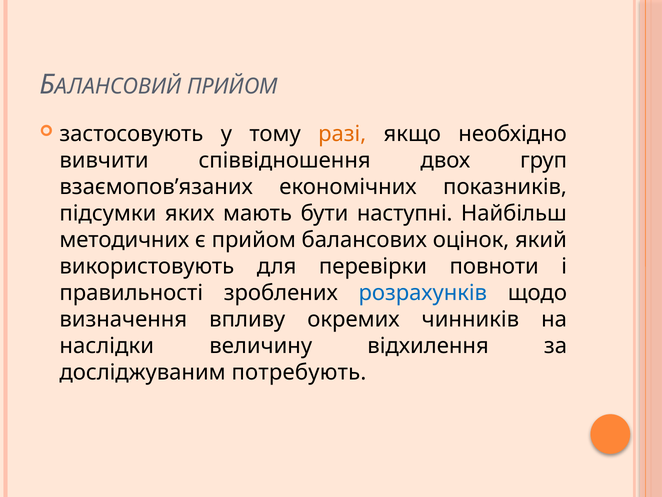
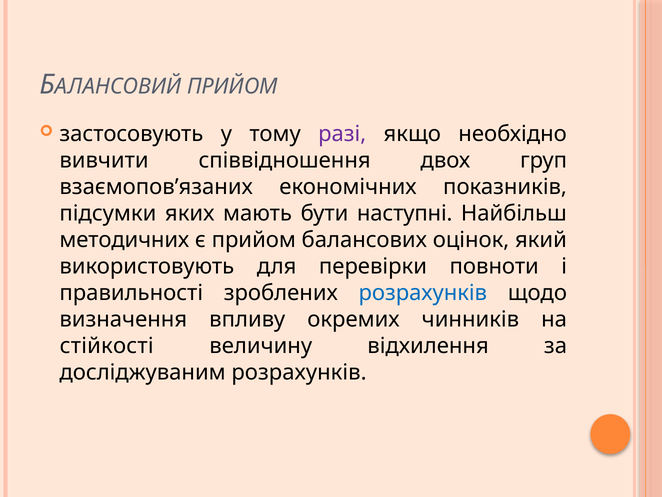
разі colour: orange -> purple (342, 134)
наслідки: наслідки -> стійкості (107, 346)
досліджуваним потребують: потребують -> розрахунків (299, 372)
